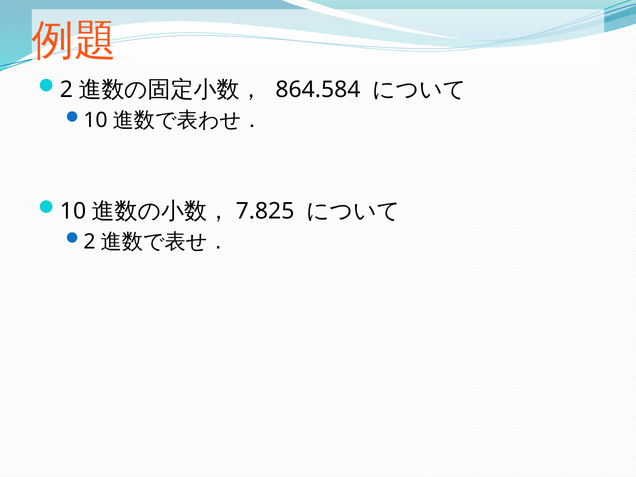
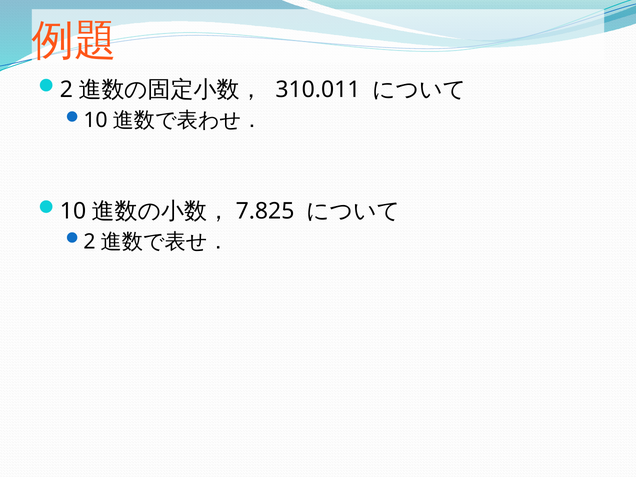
864.584: 864.584 -> 310.011 (318, 90)
